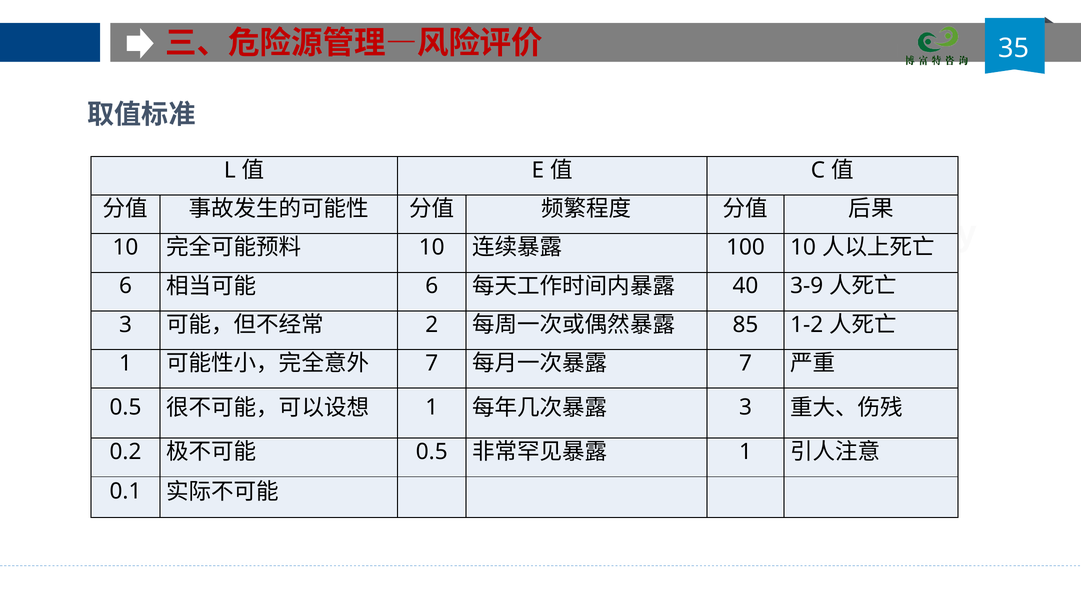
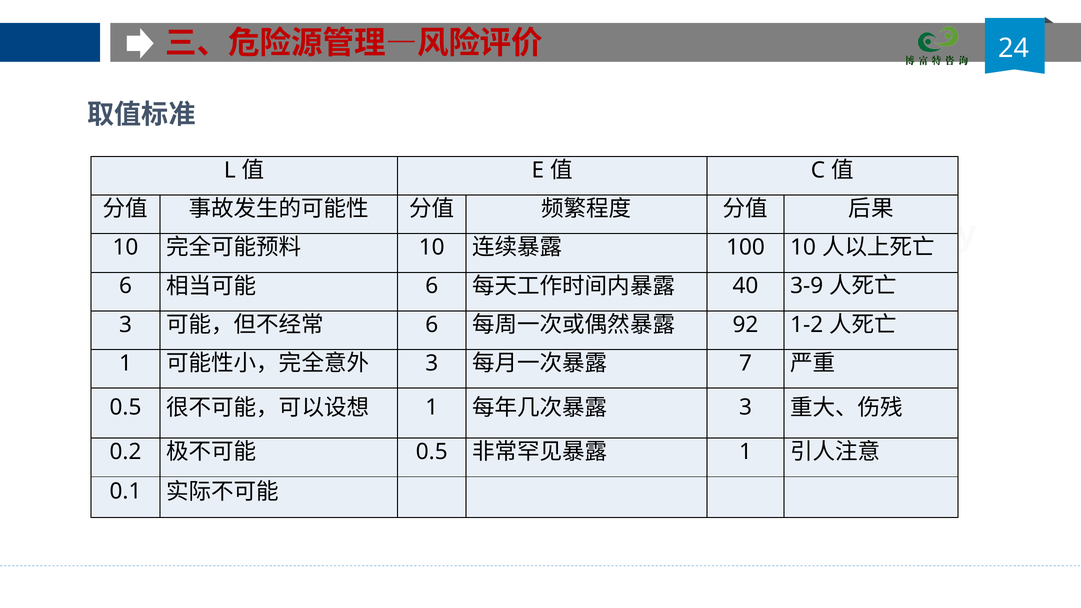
35: 35 -> 24 (1014, 48)
2: 2 -> 6 (432, 325)
85: 85 -> 92 (745, 325)
7: 7 -> 3 (432, 363)
